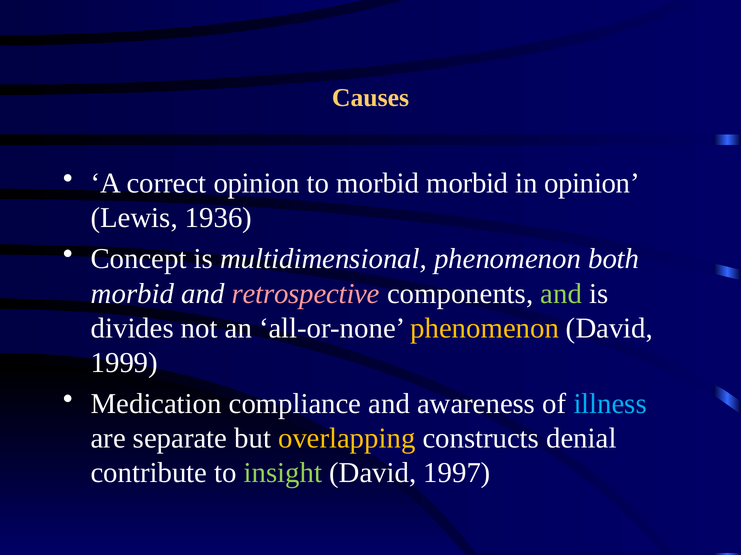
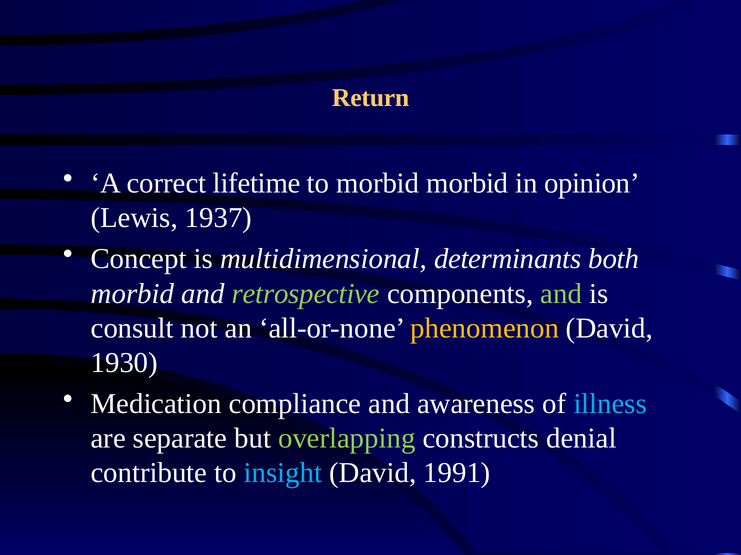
Causes: Causes -> Return (371, 98)
correct opinion: opinion -> lifetime (257, 184)
1936: 1936 -> 1937 (218, 218)
multidimensional phenomenon: phenomenon -> determinants (508, 259)
retrospective colour: pink -> light green (306, 294)
divides: divides -> consult (132, 329)
1999: 1999 -> 1930 (124, 363)
overlapping colour: yellow -> light green (347, 439)
insight colour: light green -> light blue (283, 474)
1997: 1997 -> 1991 (457, 474)
